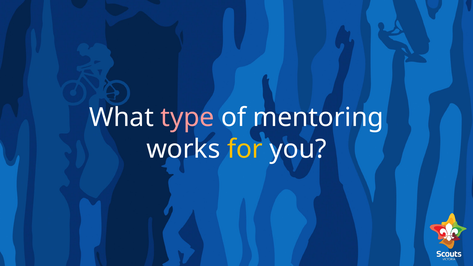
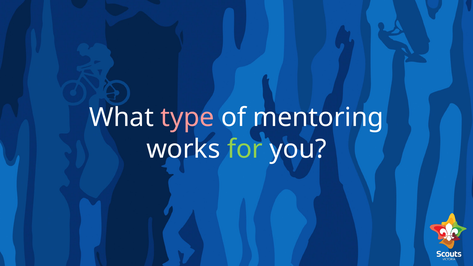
for colour: yellow -> light green (245, 149)
